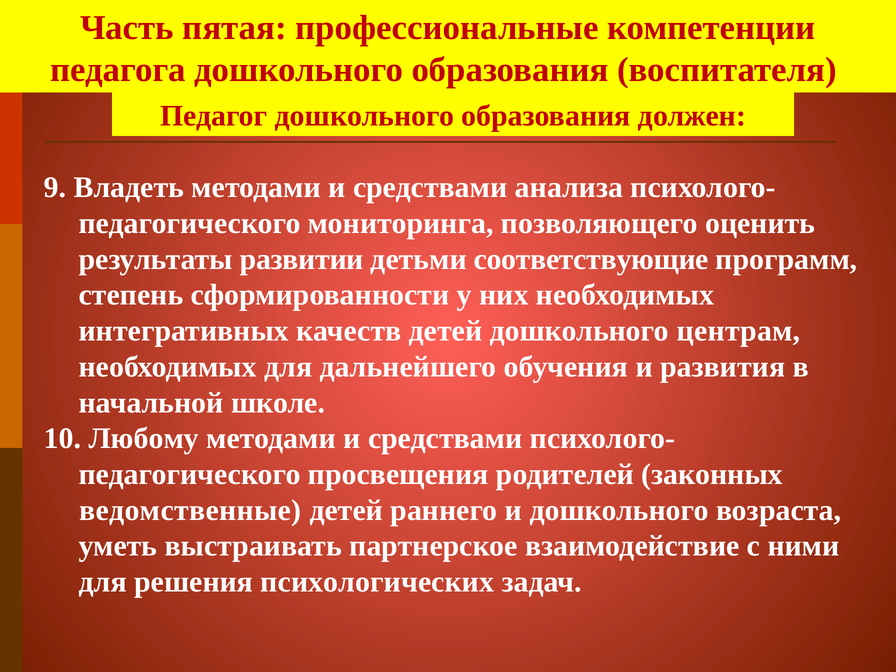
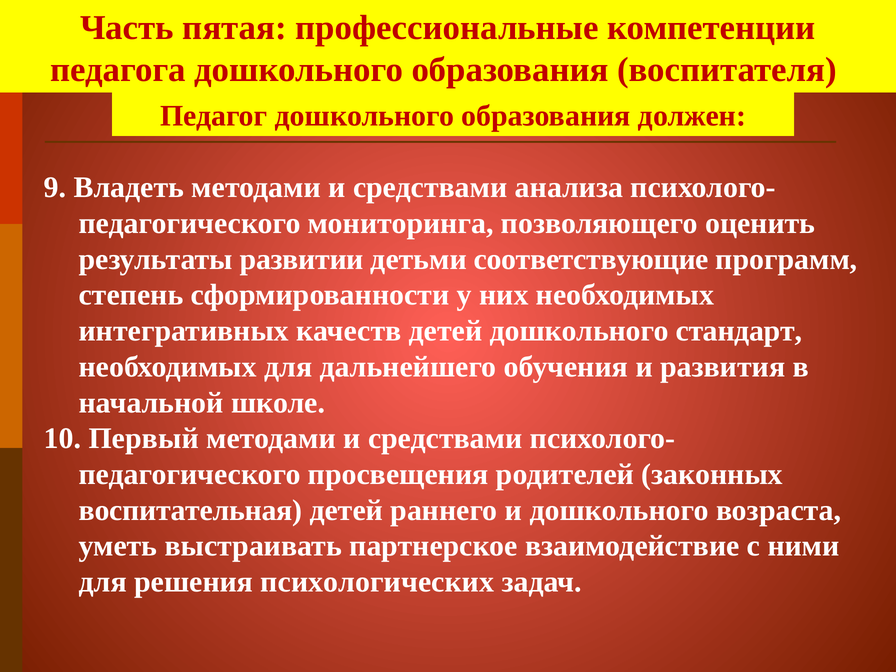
центрам: центрам -> стандарт (739, 331)
Любому: Любому -> Первый (144, 438)
ведомственные: ведомственные -> воспитательная (191, 510)
